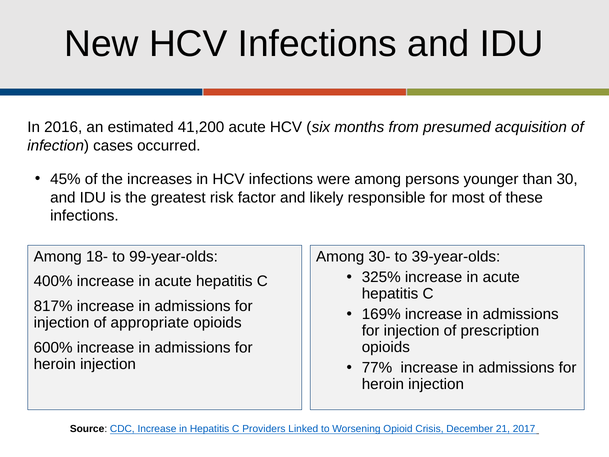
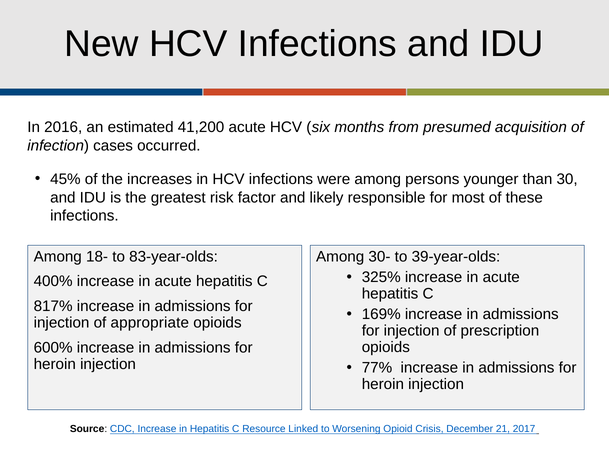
99-year-olds: 99-year-olds -> 83-year-olds (174, 256)
Providers: Providers -> Resource (264, 429)
